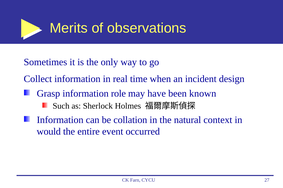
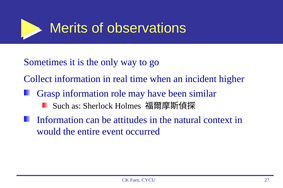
design: design -> higher (232, 79)
known: known -> similar (203, 94)
collation: collation -> attitudes (130, 120)
